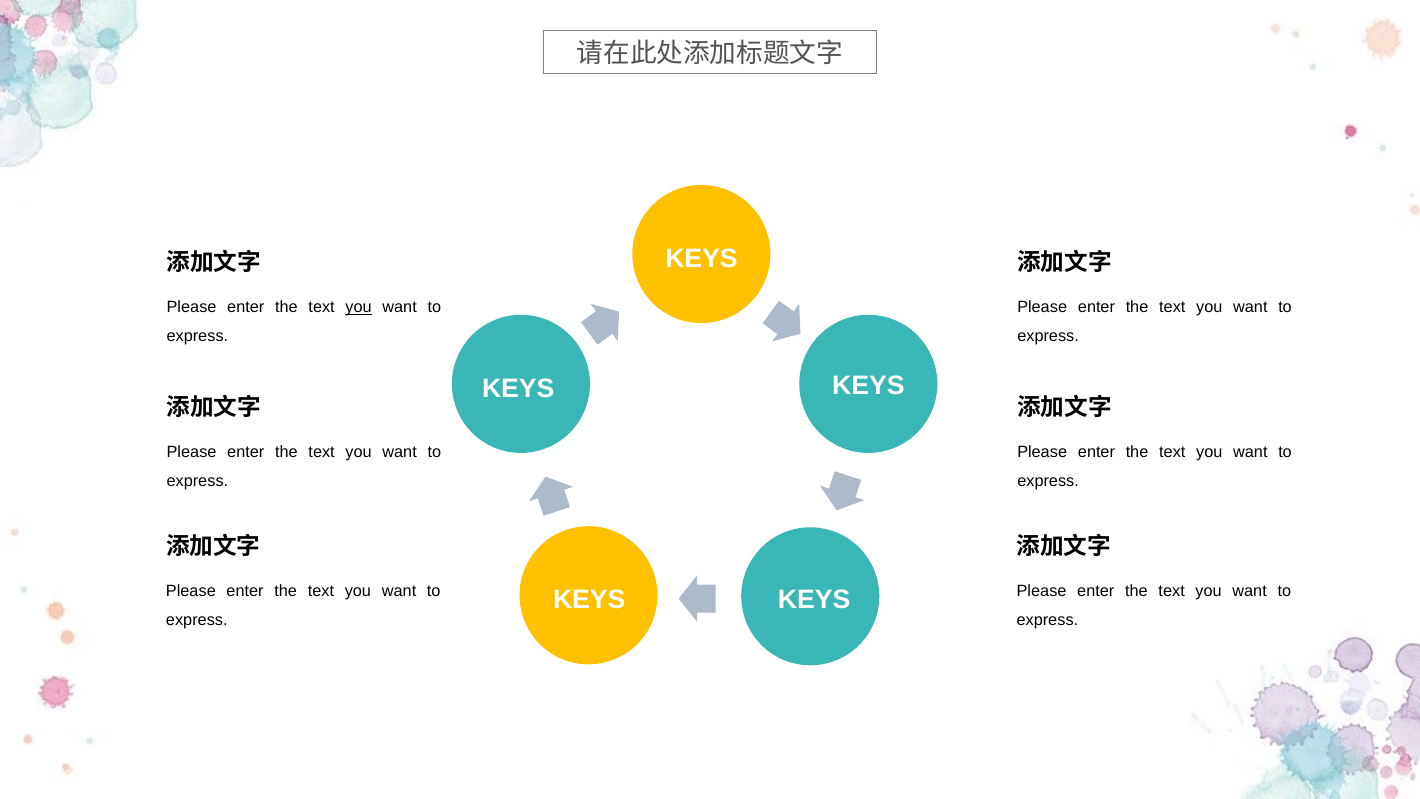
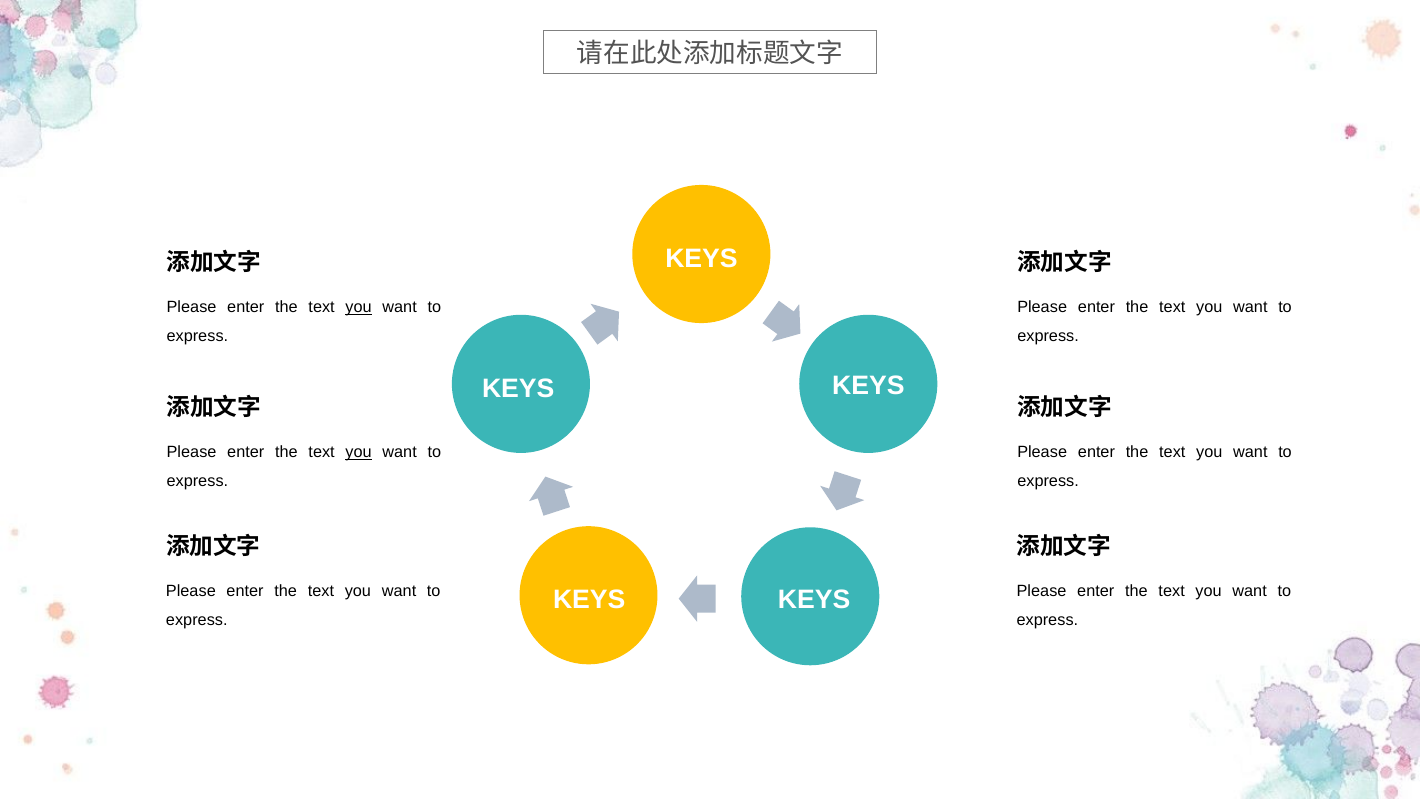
you underline: none -> present (359, 452)
